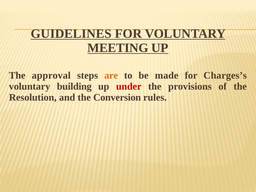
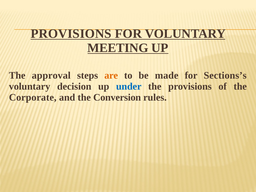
GUIDELINES: GUIDELINES -> PROVISIONS (71, 34)
Charges’s: Charges’s -> Sections’s (225, 75)
building: building -> decision (74, 86)
under colour: red -> blue (129, 86)
Resolution: Resolution -> Corporate (33, 97)
